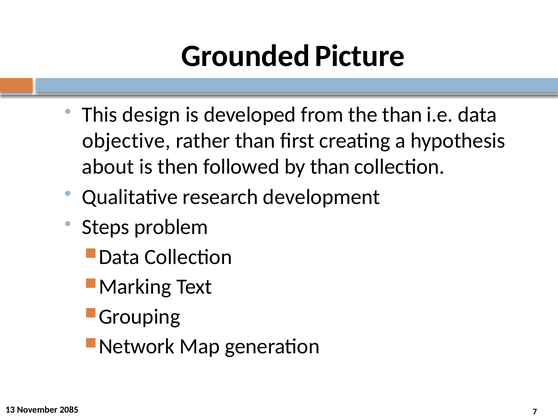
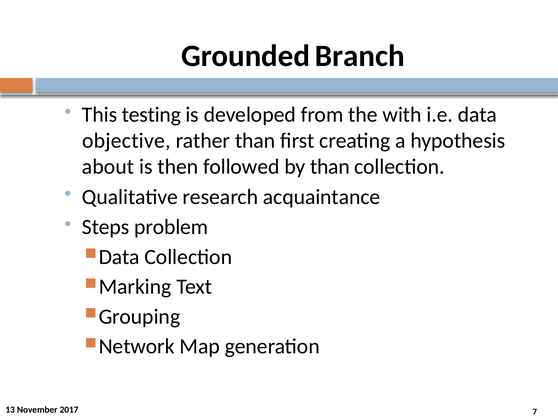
Picture: Picture -> Branch (360, 56)
design: design -> testing (151, 115)
the than: than -> with (402, 115)
development: development -> acquaintance (322, 197)
2085: 2085 -> 2017 (69, 410)
